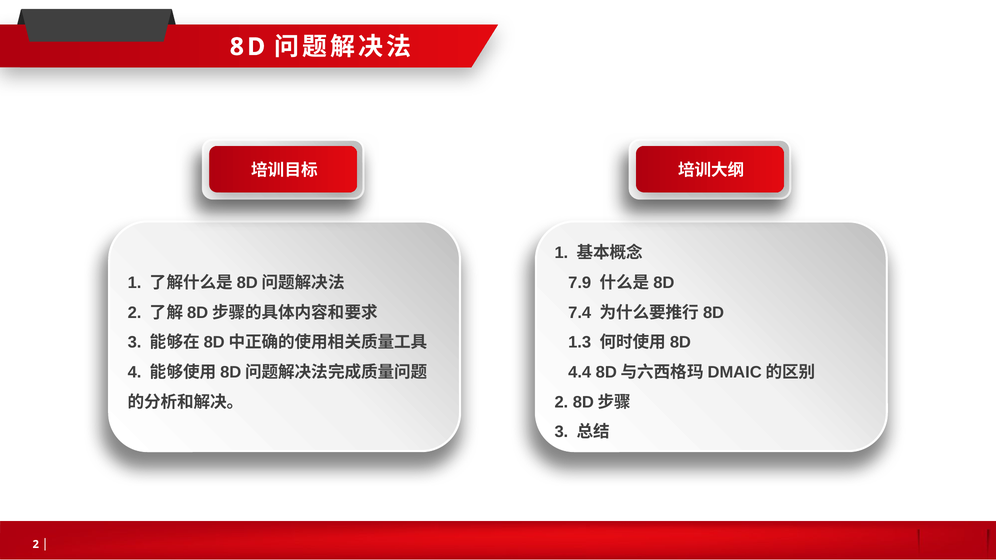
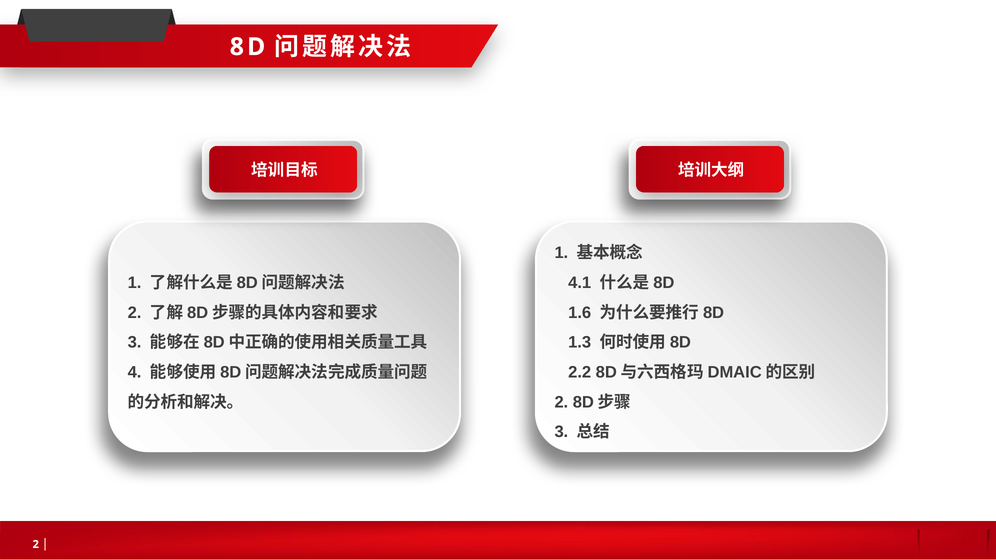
7.9: 7.9 -> 4.1 (580, 283)
7.4: 7.4 -> 1.6 (580, 313)
4.4: 4.4 -> 2.2 (580, 372)
